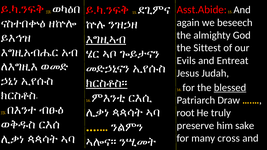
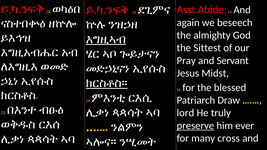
Evils: Evils -> Pray (186, 61)
Entreat: Entreat -> Servant (233, 61)
Judah: Judah -> Midst (215, 73)
blessed underline: present -> none (230, 88)
root: root -> lord (185, 113)
preserve underline: none -> present (195, 126)
sake: sake -> ever (245, 126)
